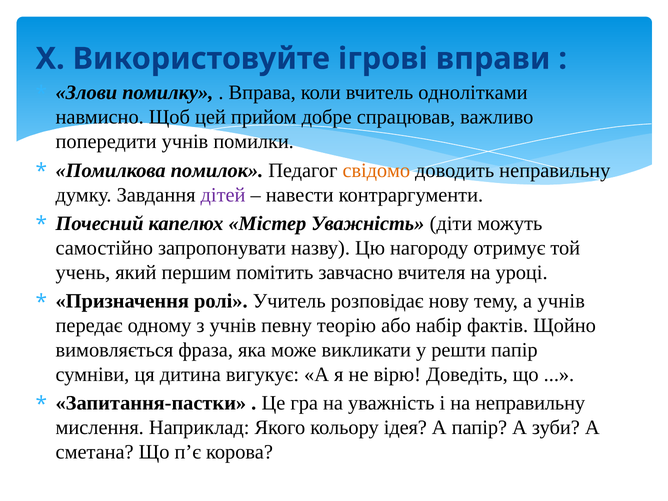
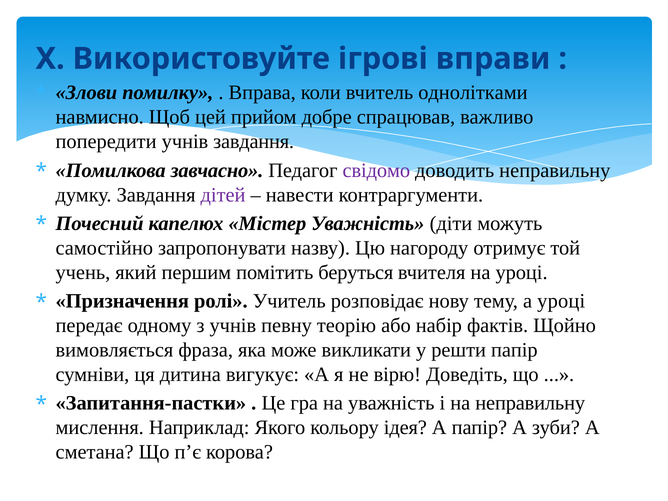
учнів помилки: помилки -> завдання (254, 142)
помилок: помилок -> завчасно (217, 170)
свідомо colour: orange -> purple (376, 170)
завчасно: завчасно -> беруться (356, 272)
а учнів: учнів -> уроці (561, 301)
